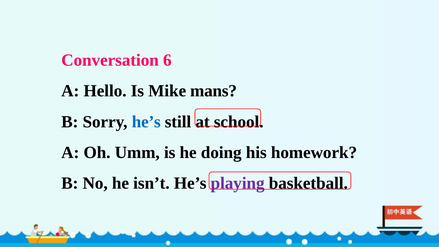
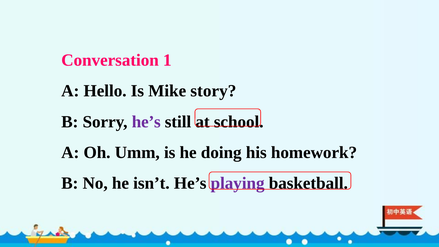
6: 6 -> 1 (167, 60)
mans: mans -> story (213, 91)
he’s colour: blue -> purple (146, 122)
